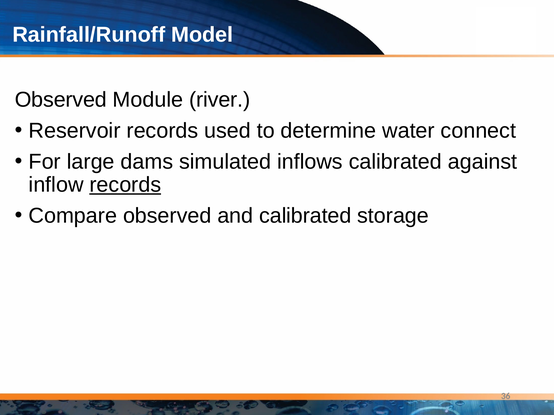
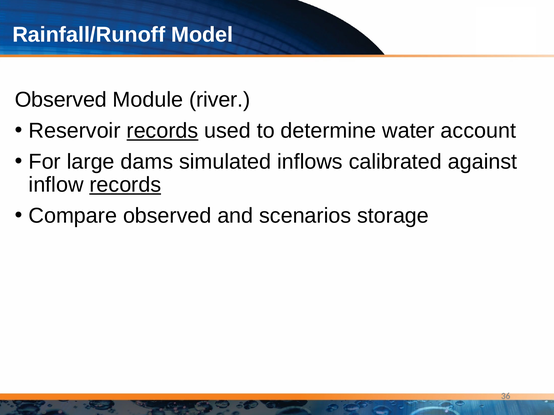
records underline: none -> present (162, 131)
connect: connect -> account (478, 131)
and calibrated: calibrated -> scenarios (305, 216)
